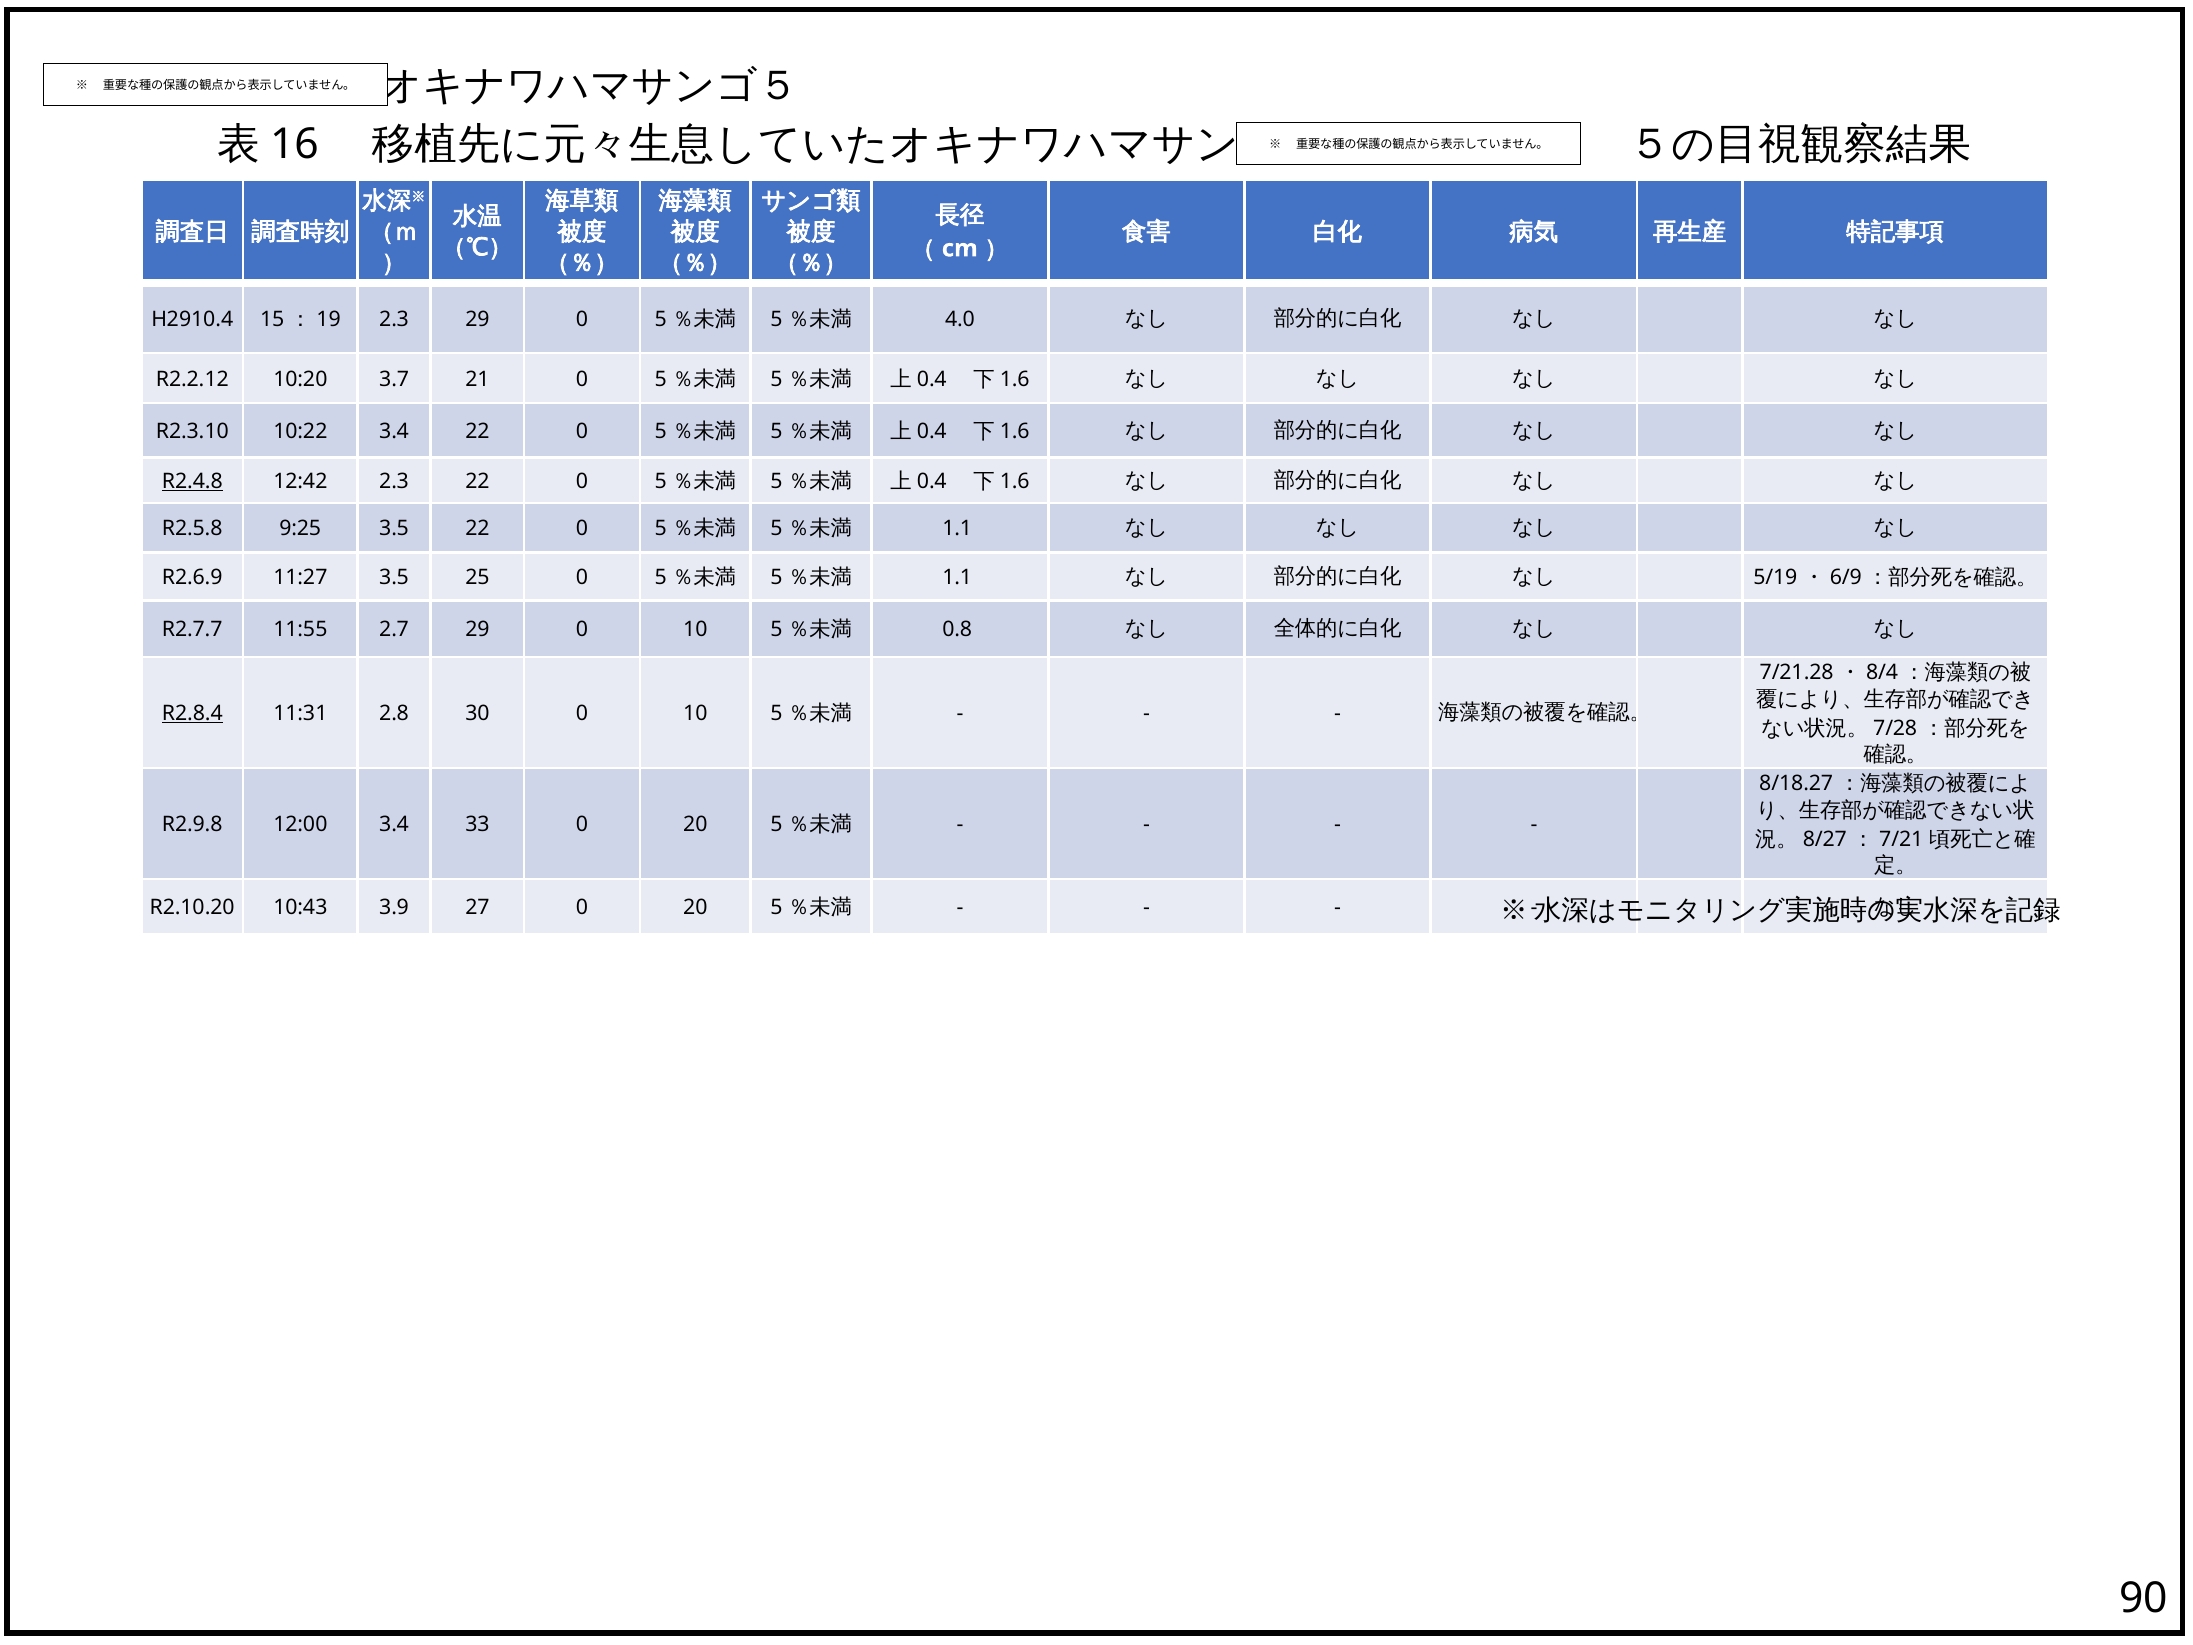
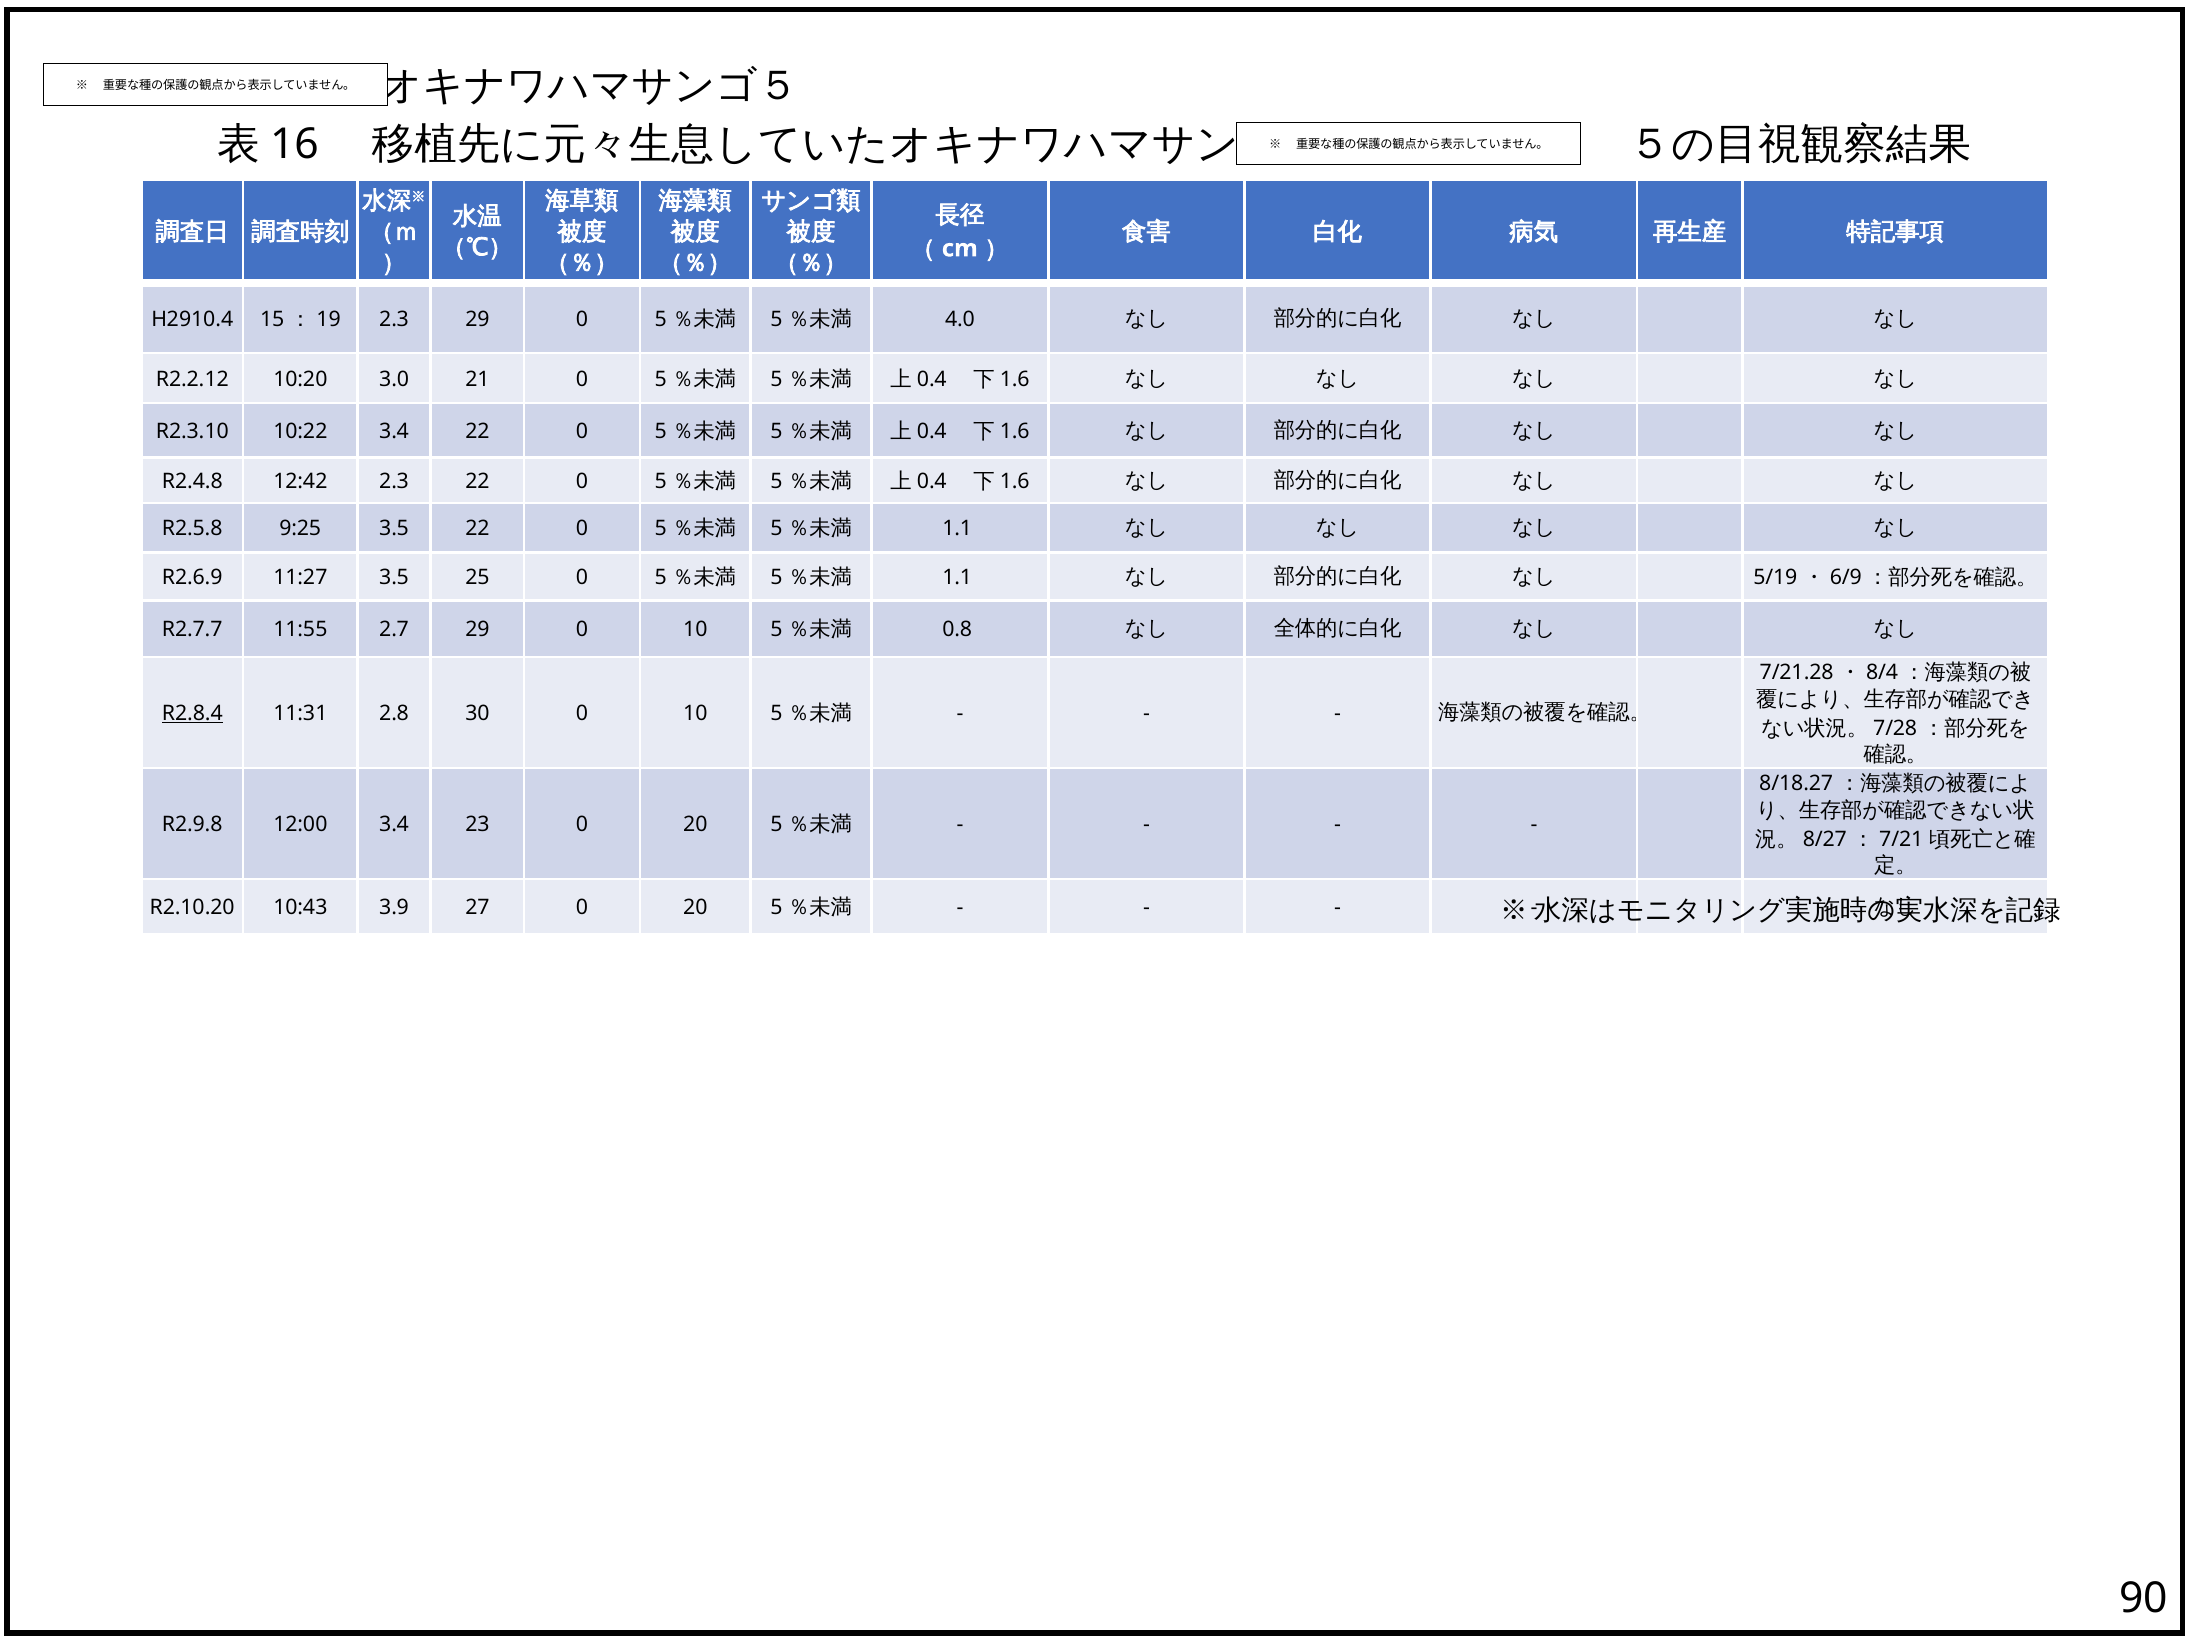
3.7: 3.7 -> 3.0 (394, 379)
R2.4.8 underline: present -> none (192, 481)
33: 33 -> 23 (477, 825)
